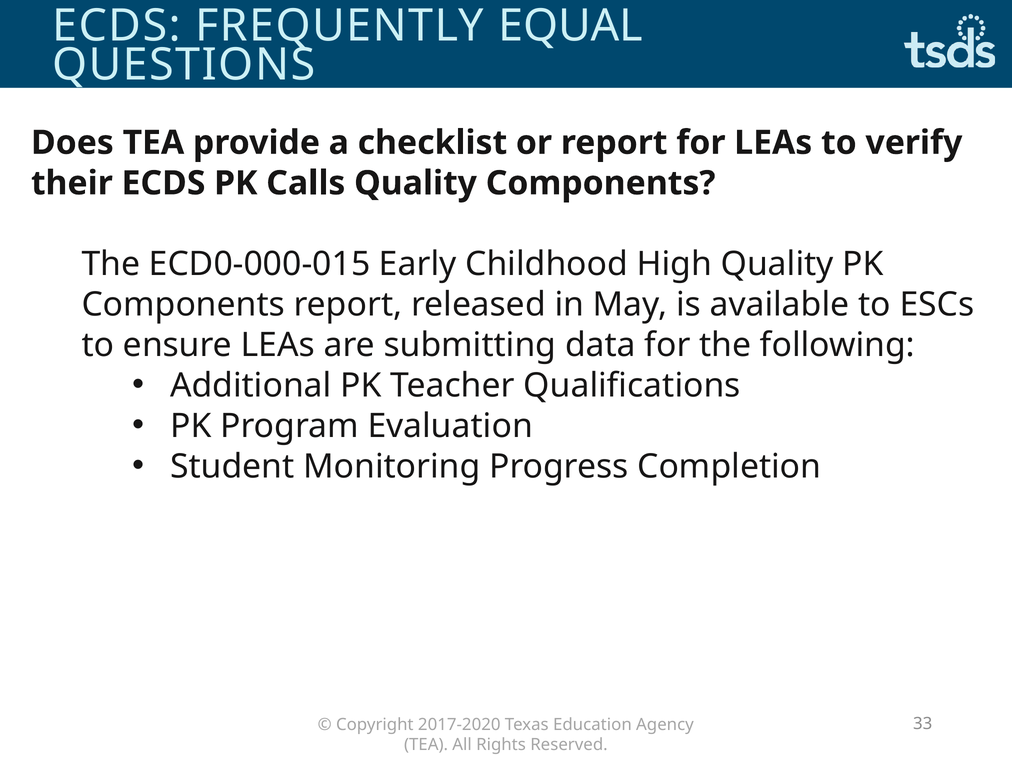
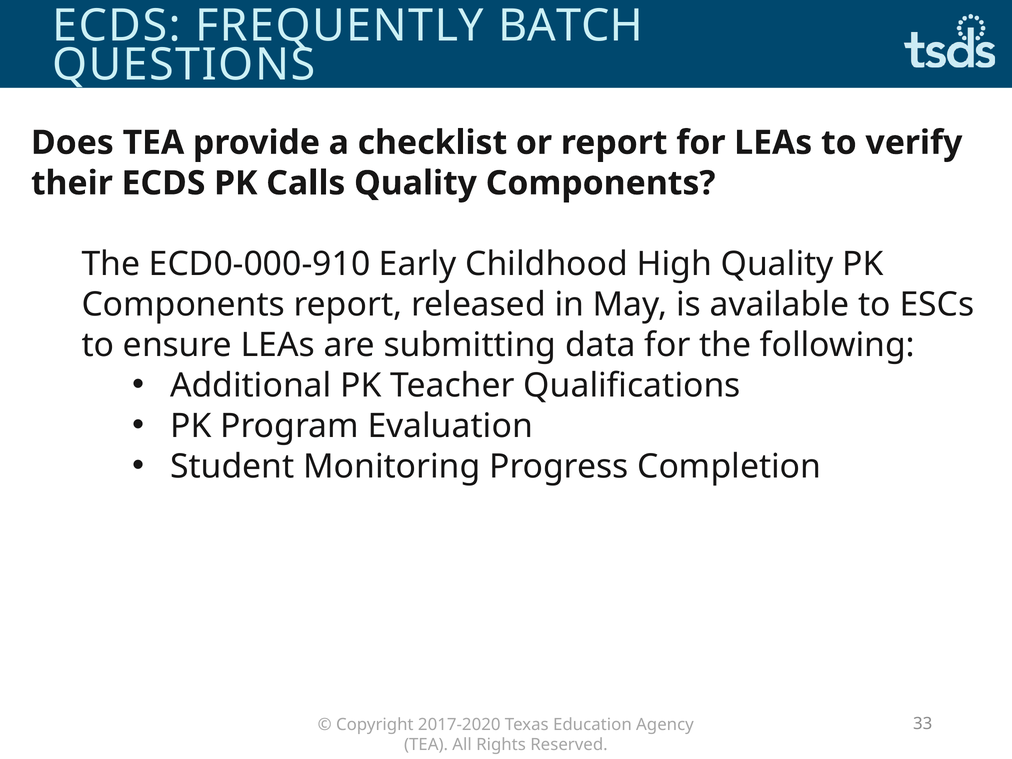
EQUAL: EQUAL -> BATCH (571, 26)
ECD0-000-015: ECD0-000-015 -> ECD0-000-910 (260, 264)
